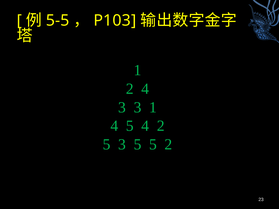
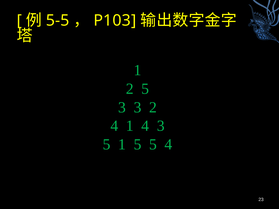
2 4: 4 -> 5 (145, 89)
3 1: 1 -> 2 (153, 107)
4 5: 5 -> 1 (130, 126)
4 2: 2 -> 3 (161, 126)
5 3: 3 -> 1 (122, 145)
5 2: 2 -> 4 (168, 145)
